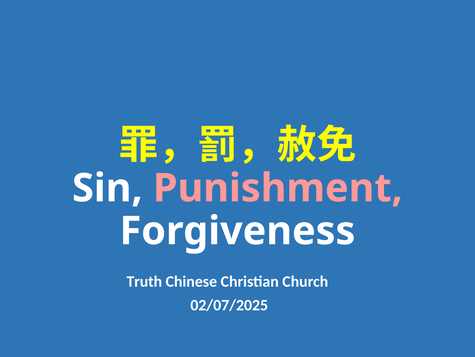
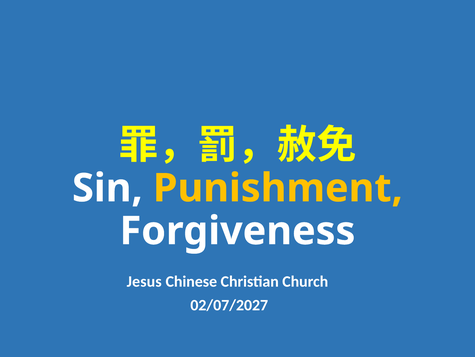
Punishment colour: pink -> yellow (278, 188)
Truth: Truth -> Jesus (144, 281)
02/07/2025: 02/07/2025 -> 02/07/2027 (229, 305)
